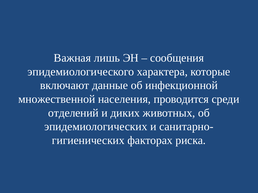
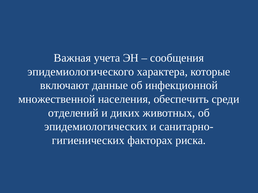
лишь: лишь -> учета (107, 58)
проводится: проводится -> обеспечить (181, 99)
